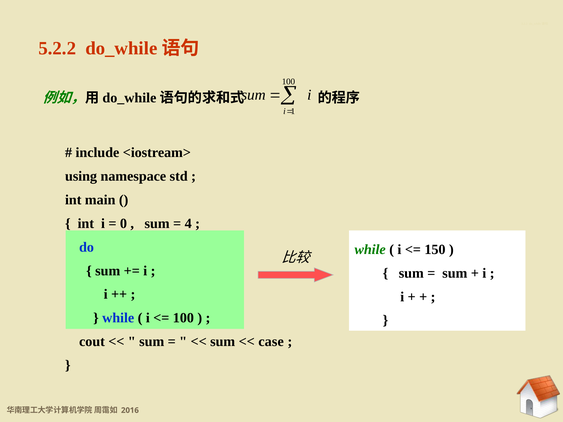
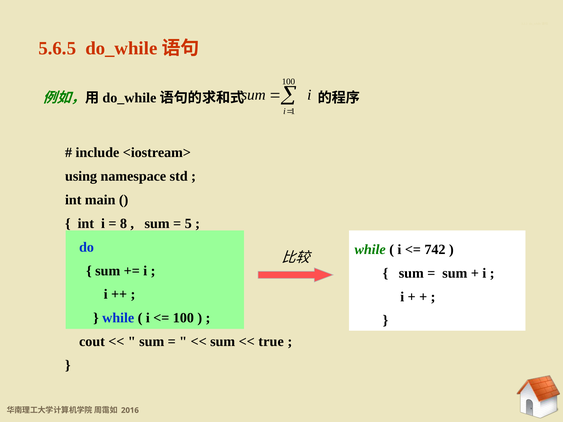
5.2.2: 5.2.2 -> 5.6.5 (57, 48)
0: 0 -> 8 (124, 224)
4: 4 -> 5 (188, 224)
150: 150 -> 742 (435, 250)
case: case -> true (271, 342)
